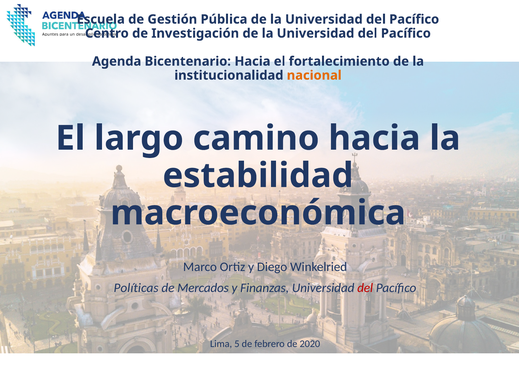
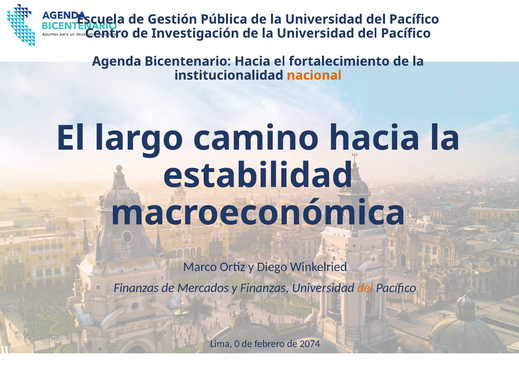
Políticas: Políticas -> Finanzas (136, 288)
del colour: red -> orange (365, 288)
5: 5 -> 0 (237, 344)
2020: 2020 -> 2074 (310, 344)
